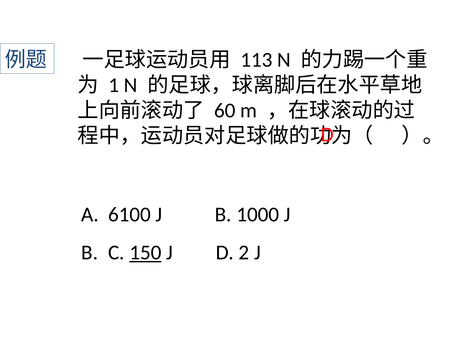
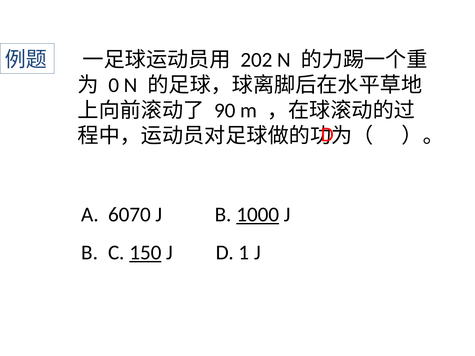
113: 113 -> 202 (256, 60)
1: 1 -> 0 (114, 85)
60: 60 -> 90 (225, 111)
6100: 6100 -> 6070 (129, 215)
1000 underline: none -> present (258, 215)
2: 2 -> 1 (244, 253)
